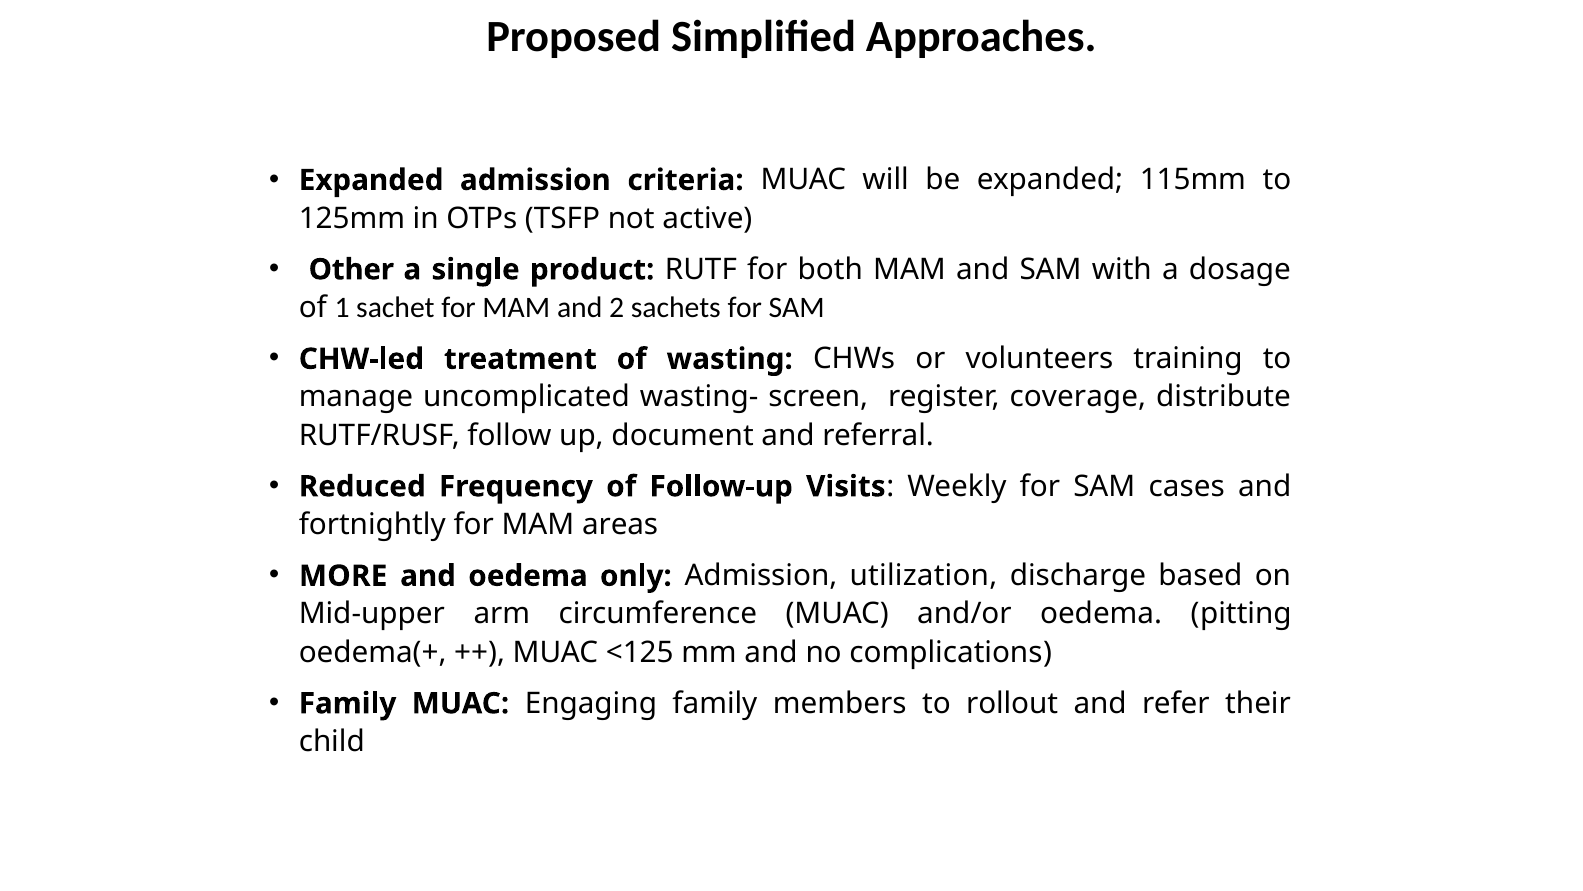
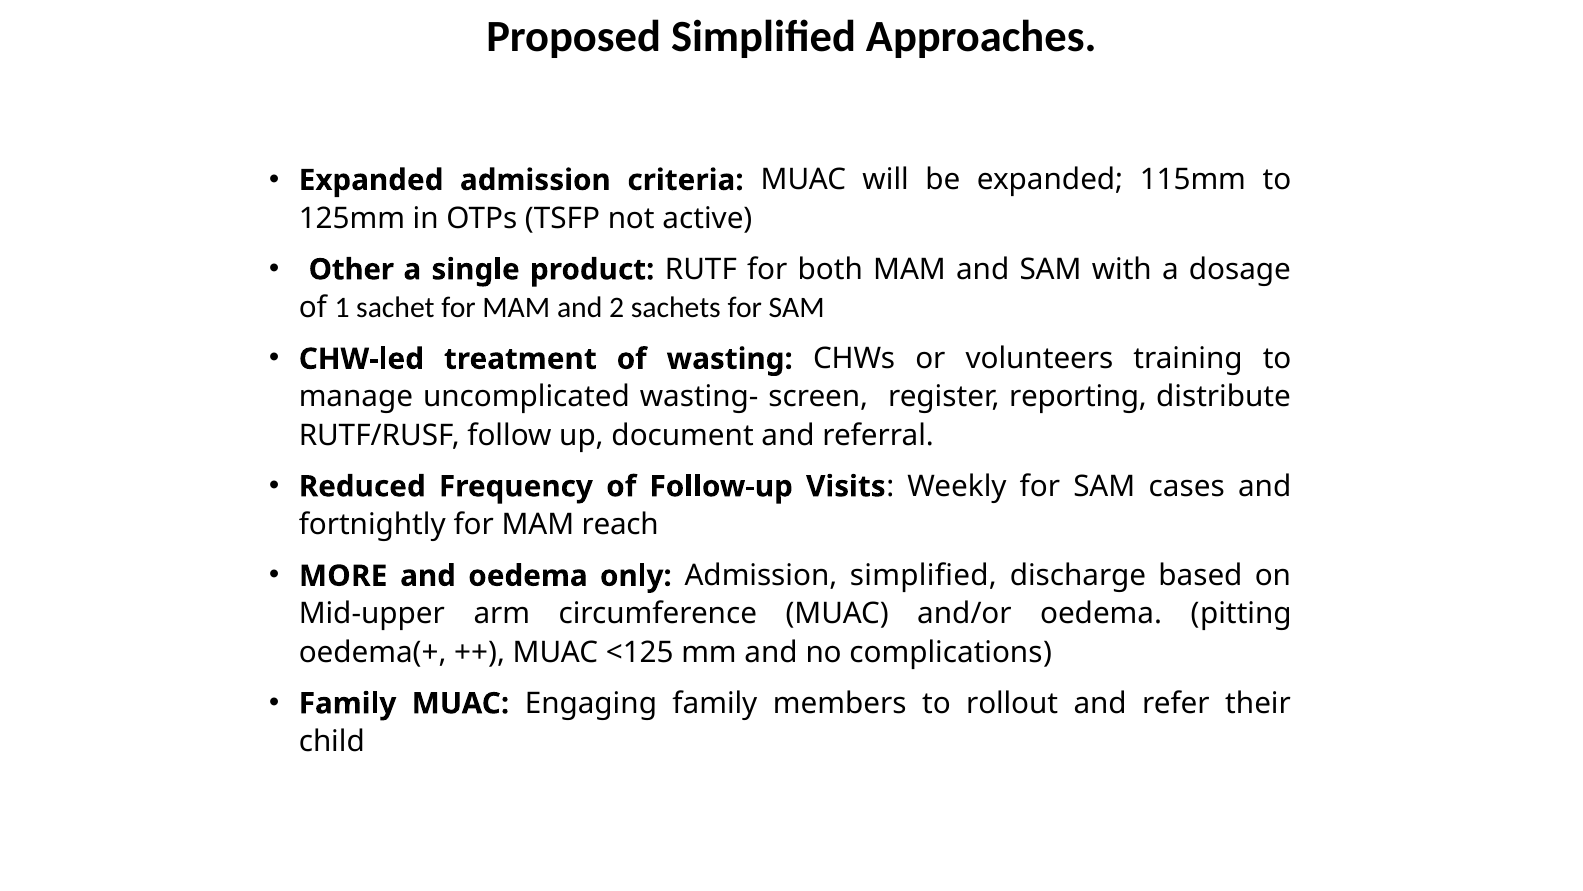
coverage: coverage -> reporting (1078, 397)
areas: areas -> reach (620, 524)
Admission utilization: utilization -> simplified (923, 576)
